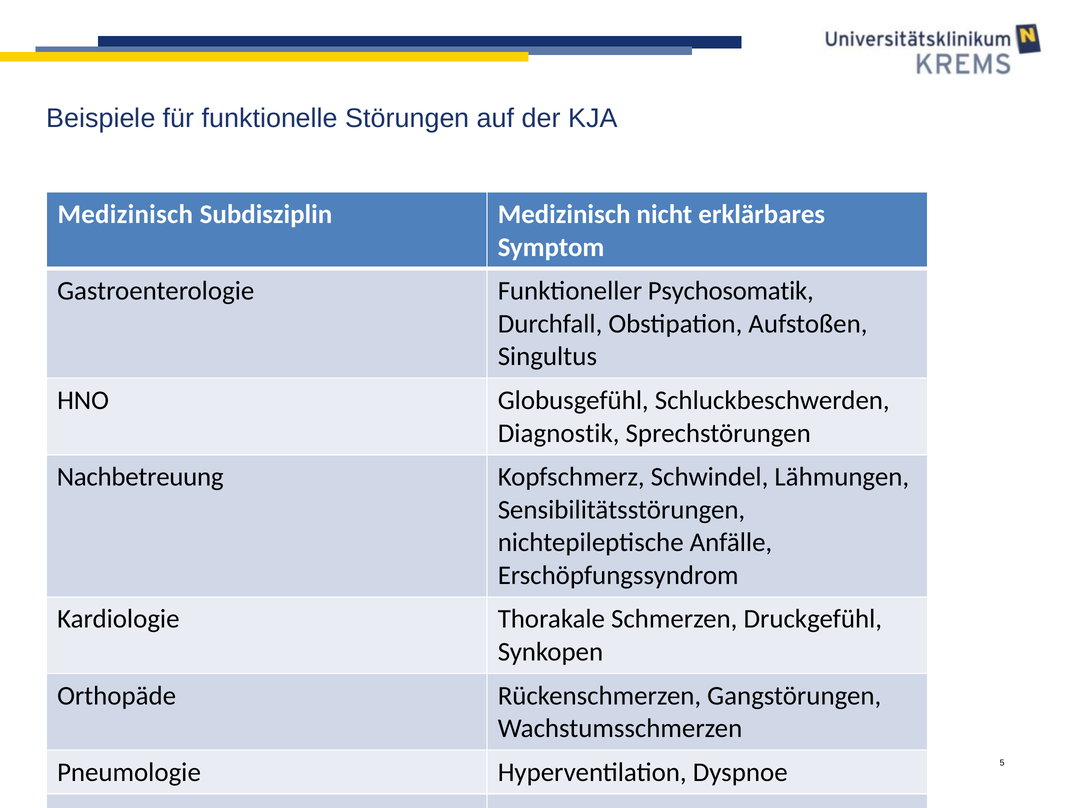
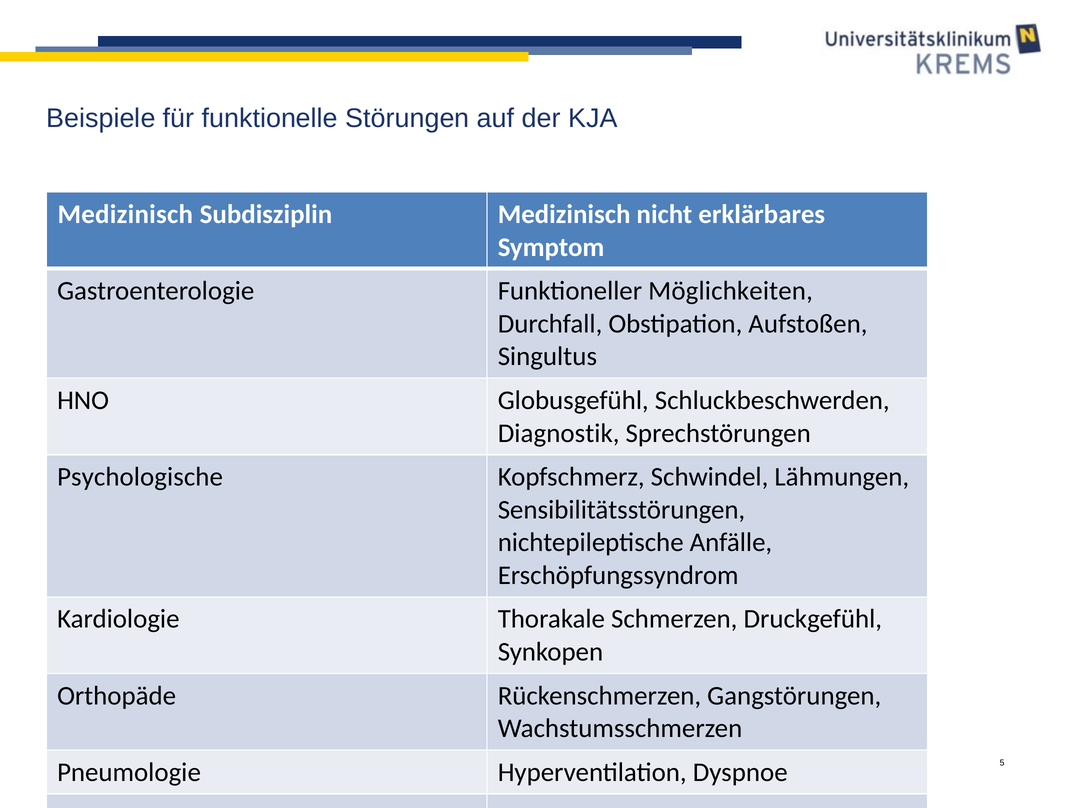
Psychosomatik: Psychosomatik -> Möglichkeiten (731, 291)
Nachbetreuung: Nachbetreuung -> Psychologische (140, 477)
